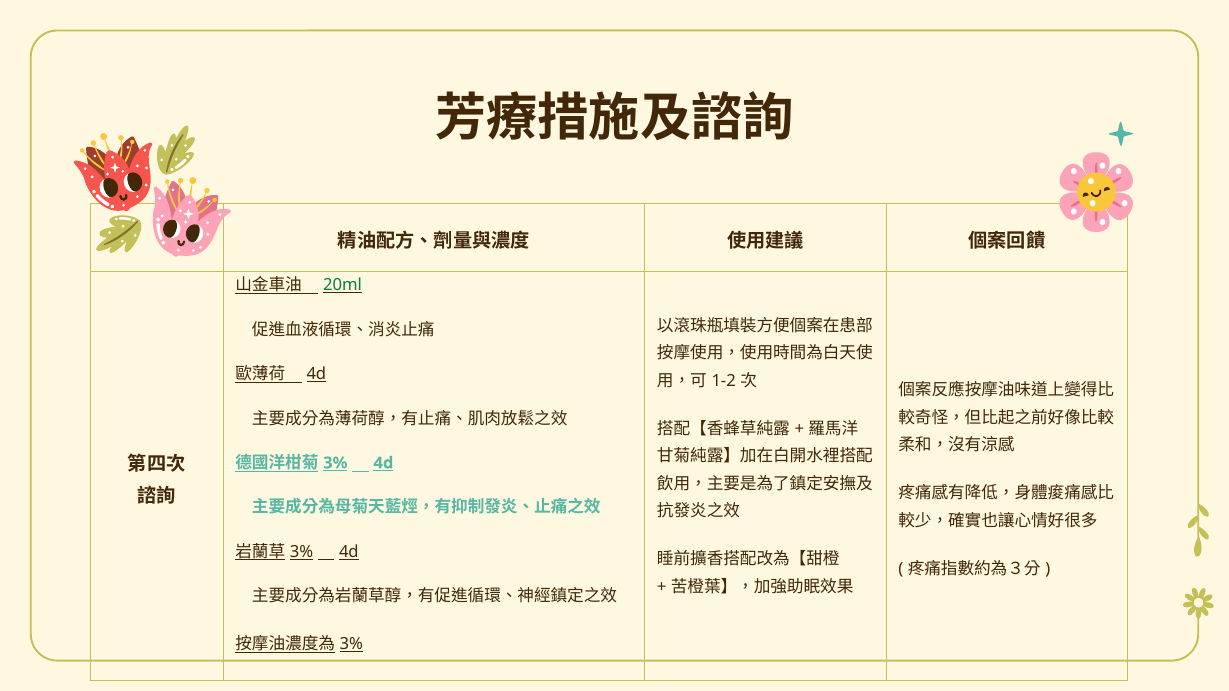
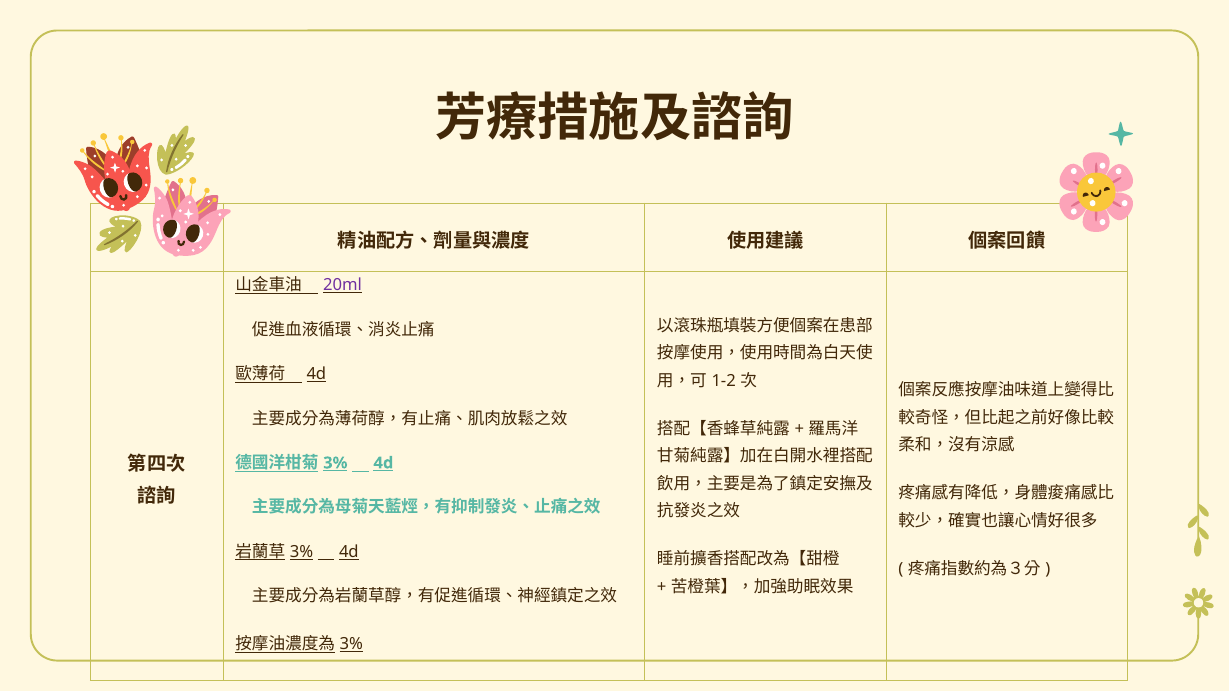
20ml colour: green -> purple (343, 285)
